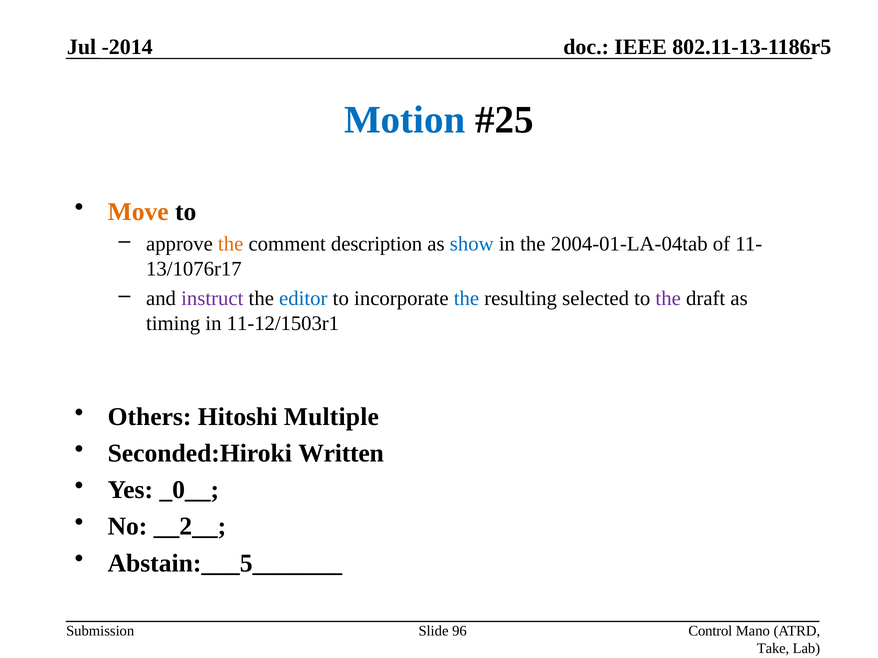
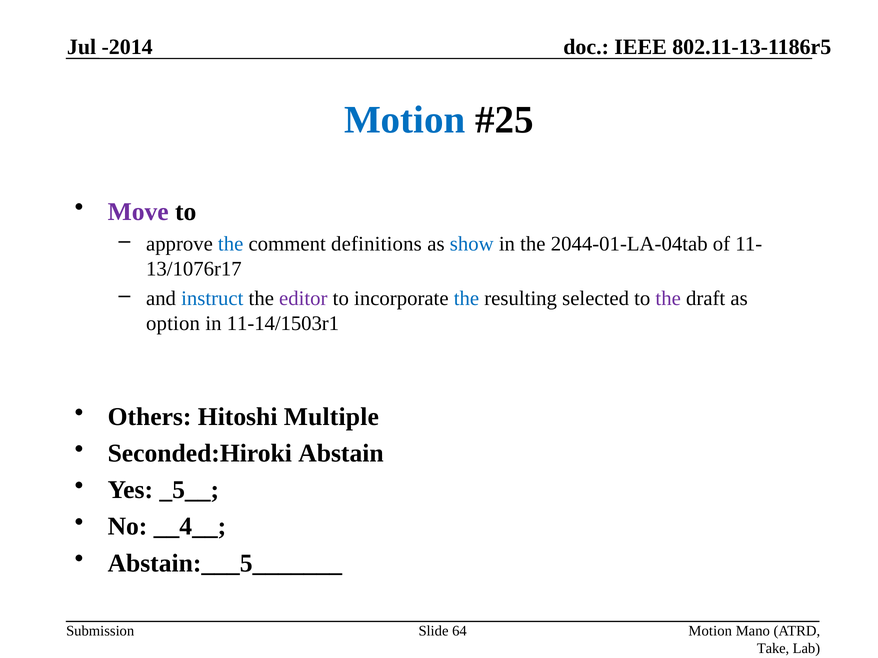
Move colour: orange -> purple (138, 212)
the colour: orange -> blue (231, 244)
description: description -> definitions (376, 244)
2004-01-LA-04tab: 2004-01-LA-04tab -> 2044-01-LA-04tab (629, 244)
instruct colour: purple -> blue (212, 299)
editor colour: blue -> purple (303, 299)
timing: timing -> option (173, 324)
11-12/1503r1: 11-12/1503r1 -> 11-14/1503r1 (283, 324)
Written: Written -> Abstain (341, 454)
_0__: _0__ -> _5__ (189, 490)
__2__: __2__ -> __4__ (190, 527)
96: 96 -> 64 (459, 632)
Control: Control -> Motion (710, 632)
